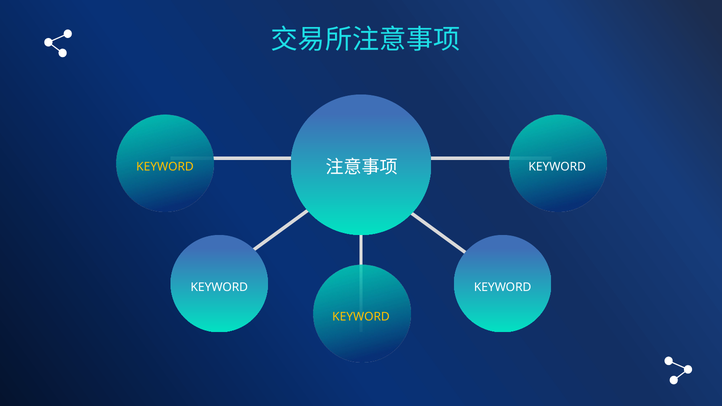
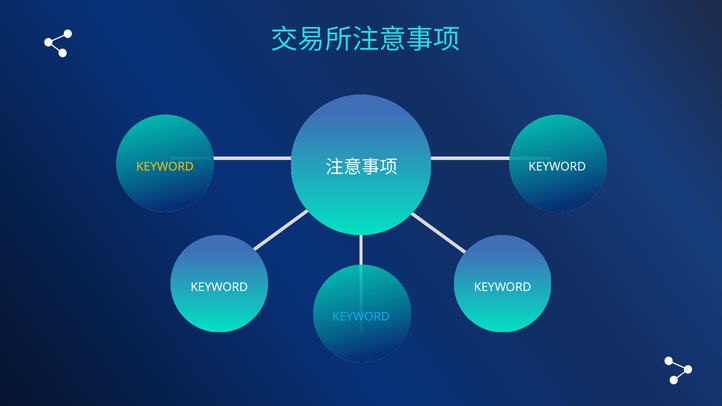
KEYWORD colour: yellow -> light blue (361, 317)
